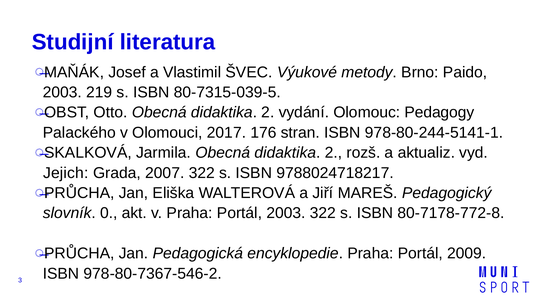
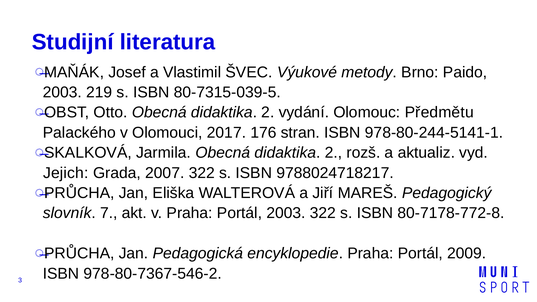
Pedagogy: Pedagogy -> Předmětu (439, 113)
0: 0 -> 7 (109, 213)
